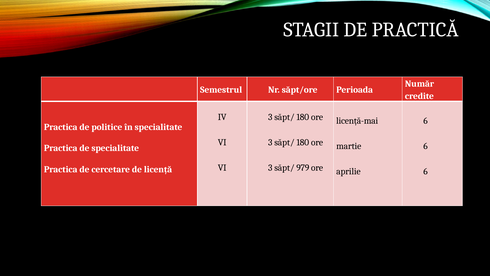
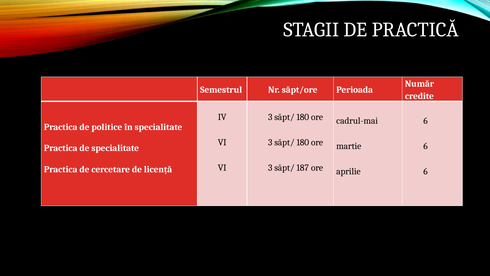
licență-mai: licență-mai -> cadrul-mai (357, 121)
979: 979 -> 187 (303, 168)
